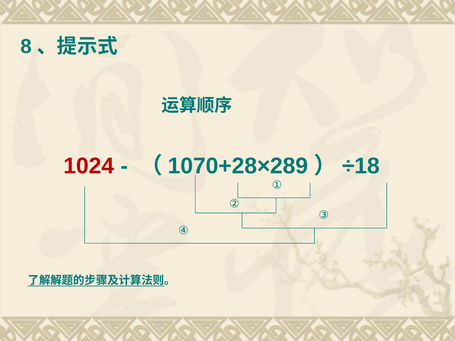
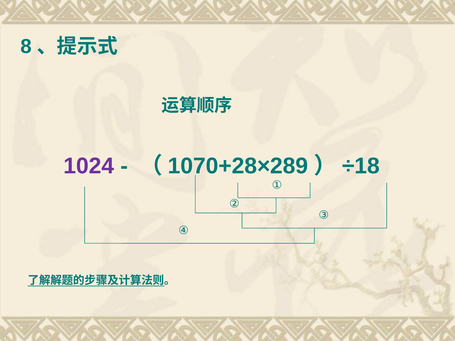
1024 colour: red -> purple (89, 166)
